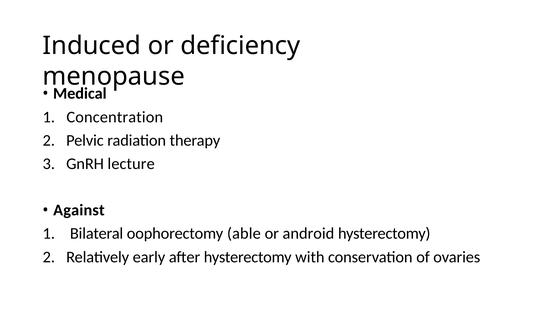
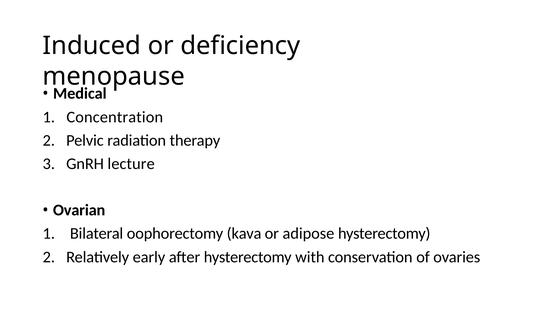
Against: Against -> Ovarian (79, 211)
able: able -> kava (244, 234)
android: android -> adipose (308, 234)
